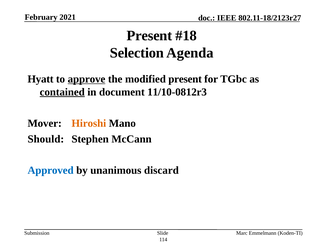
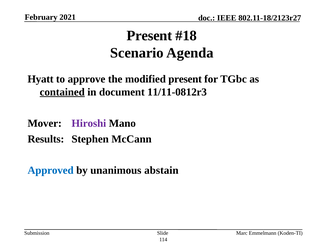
Selection: Selection -> Scenario (137, 53)
approve underline: present -> none (87, 79)
11/10-0812r3: 11/10-0812r3 -> 11/11-0812r3 (177, 92)
Hiroshi colour: orange -> purple (89, 123)
Should: Should -> Results (46, 139)
discard: discard -> abstain (161, 170)
